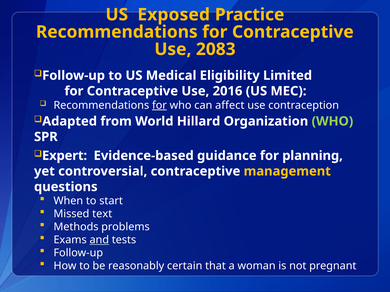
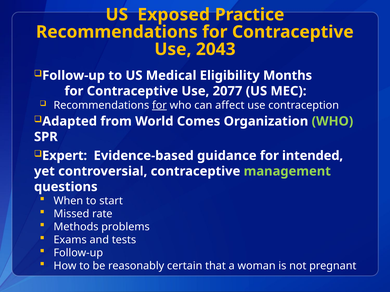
2083: 2083 -> 2043 (216, 49)
Limited: Limited -> Months (288, 76)
2016: 2016 -> 2077 (227, 91)
Hillard: Hillard -> Comes (199, 121)
planning: planning -> intended (313, 156)
management colour: yellow -> light green (287, 172)
text: text -> rate (102, 214)
and underline: present -> none (99, 240)
